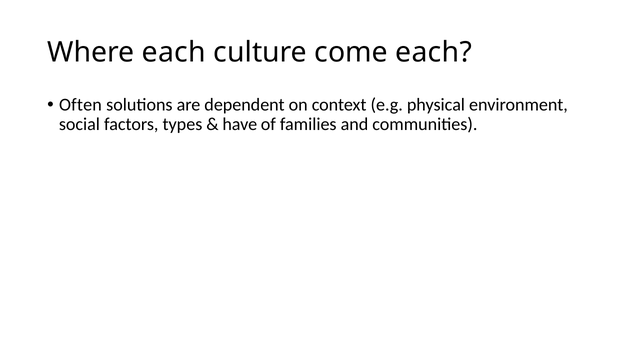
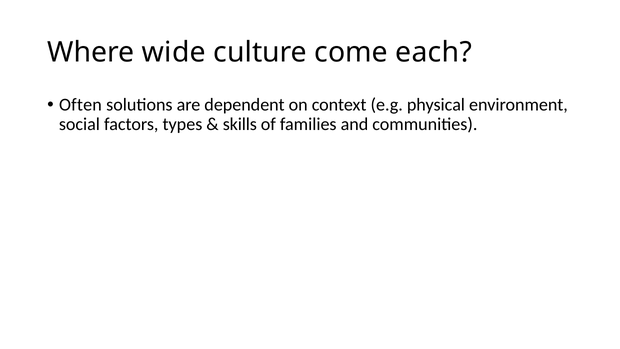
Where each: each -> wide (174, 52)
have: have -> skills (240, 124)
